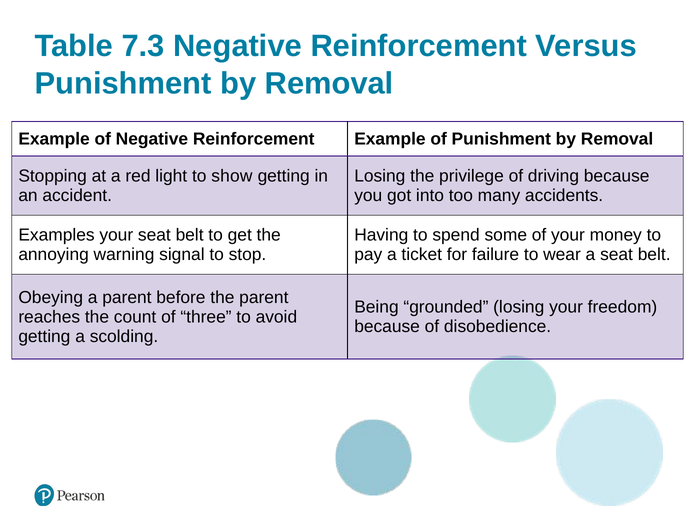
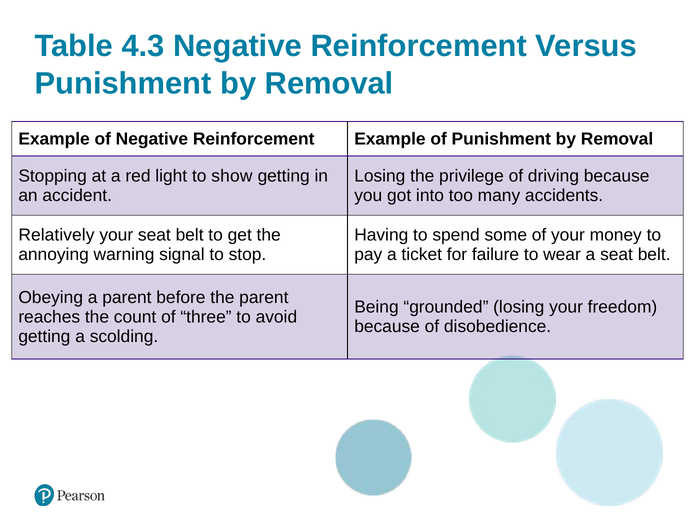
7.3: 7.3 -> 4.3 (143, 46)
Examples: Examples -> Relatively (56, 235)
